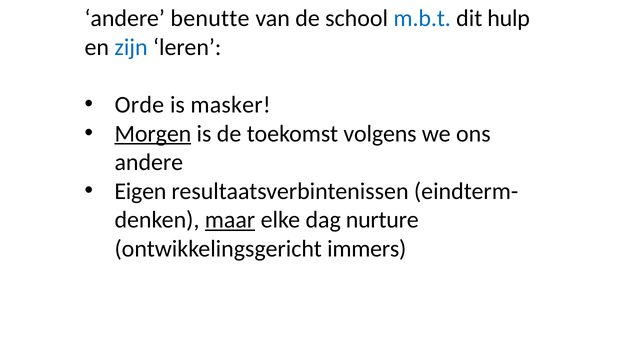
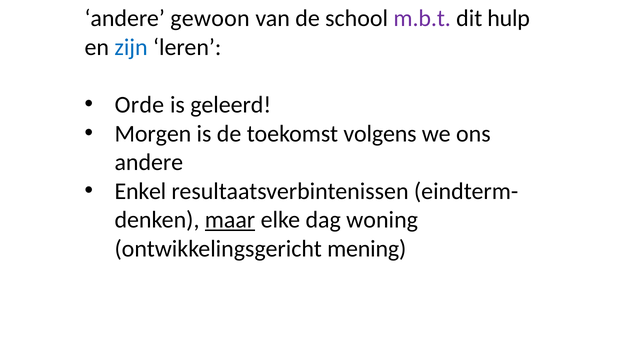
benutte: benutte -> gewoon (210, 18)
m.b.t colour: blue -> purple (422, 18)
masker: masker -> geleerd (231, 105)
Morgen underline: present -> none (153, 133)
Eigen: Eigen -> Enkel (140, 191)
nurture: nurture -> woning (382, 220)
immers: immers -> mening (367, 248)
